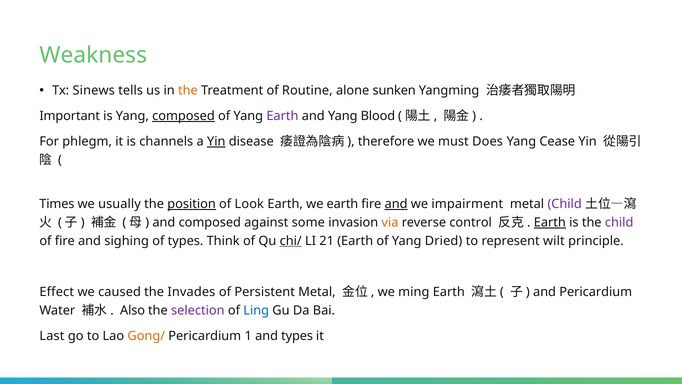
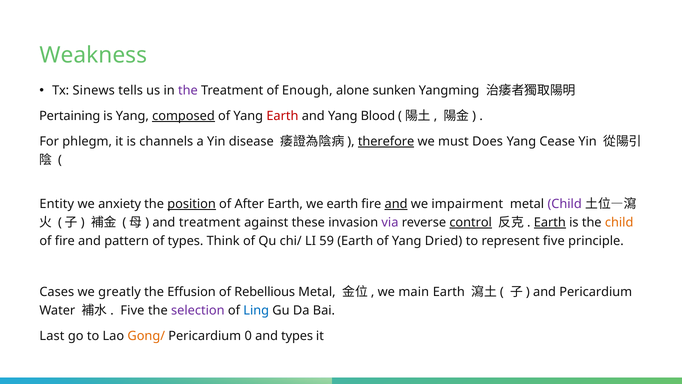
the colour: orange -> purple (188, 90)
Routine: Routine -> Enough (307, 90)
Important: Important -> Pertaining (70, 116)
Earth colour: purple -> red (282, 116)
Yin underline: present -> none (216, 141)
therefore underline: none -> present (386, 141)
Times: Times -> Entity (57, 204)
usually: usually -> anxiety (120, 204)
Look: Look -> After (249, 204)
and composed: composed -> treatment (210, 222)
some: some -> these (308, 222)
via colour: orange -> purple (390, 222)
control underline: none -> present (471, 222)
child colour: purple -> orange (619, 222)
sighing: sighing -> pattern (127, 241)
chi/ underline: present -> none (291, 241)
21: 21 -> 59 (327, 241)
represent wilt: wilt -> five (554, 241)
Effect: Effect -> Cases (57, 292)
caused: caused -> greatly (120, 292)
Invades: Invades -> Effusion (192, 292)
Persistent: Persistent -> Rebellious (265, 292)
ming: ming -> main (414, 292)
Also: Also -> Five (132, 310)
1: 1 -> 0 (248, 336)
